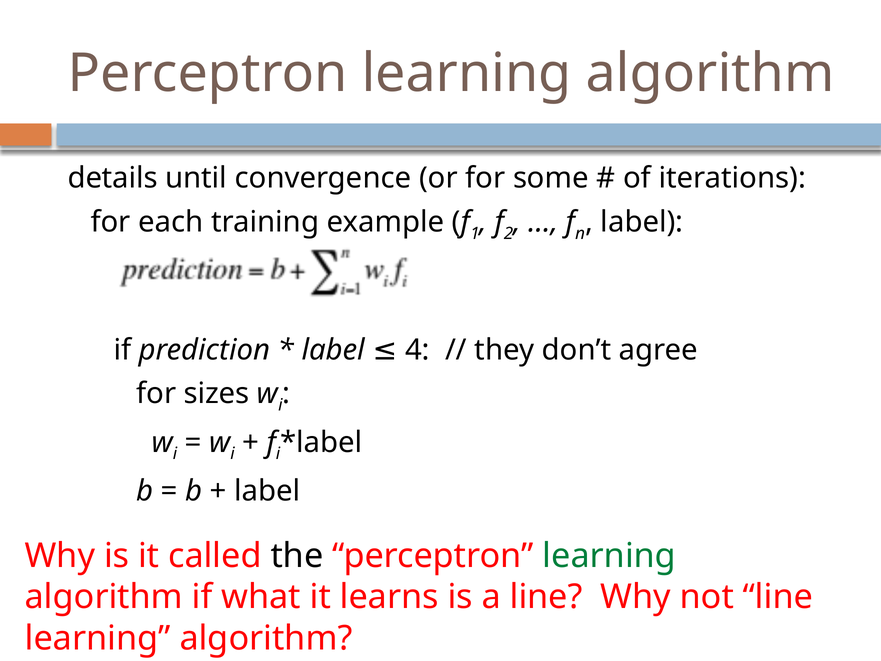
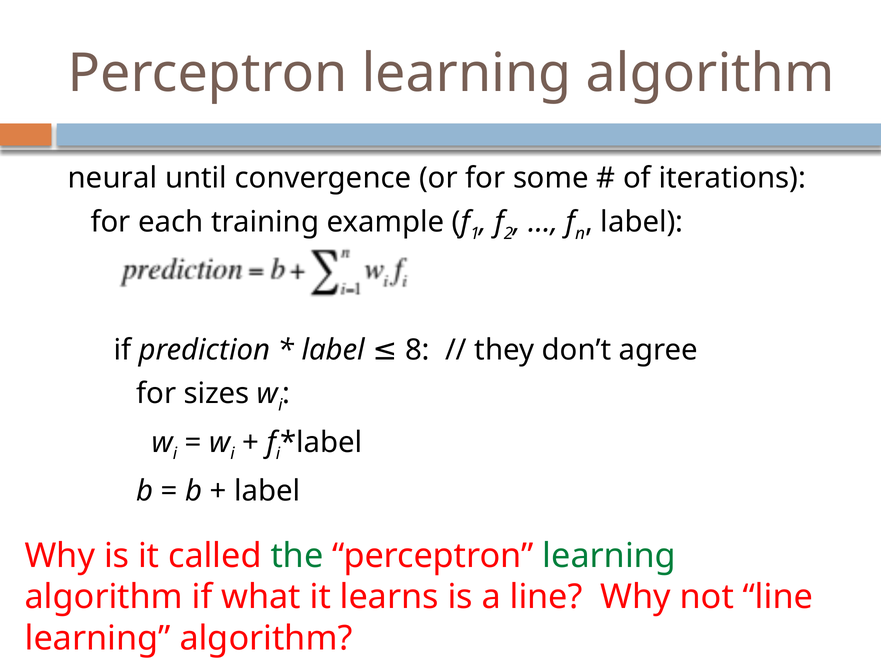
details: details -> neural (113, 178)
4: 4 -> 8 (417, 350)
the colour: black -> green (297, 556)
